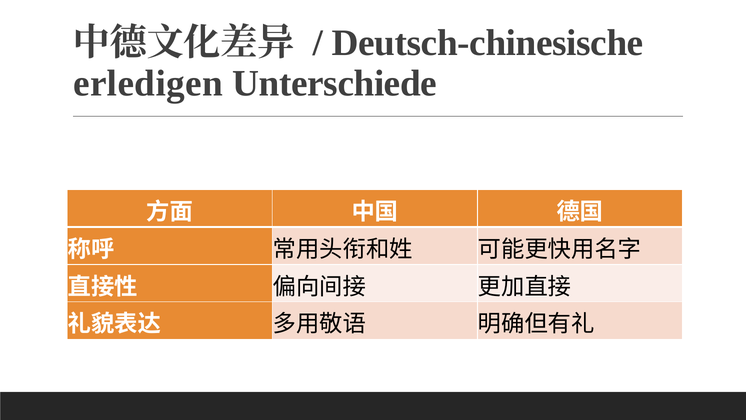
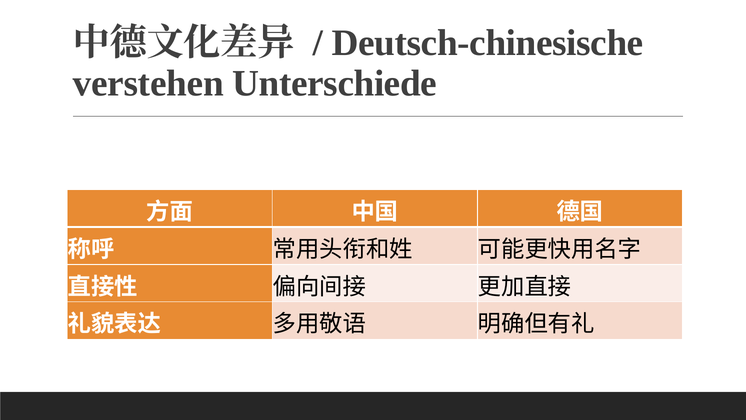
erledigen: erledigen -> verstehen (148, 83)
